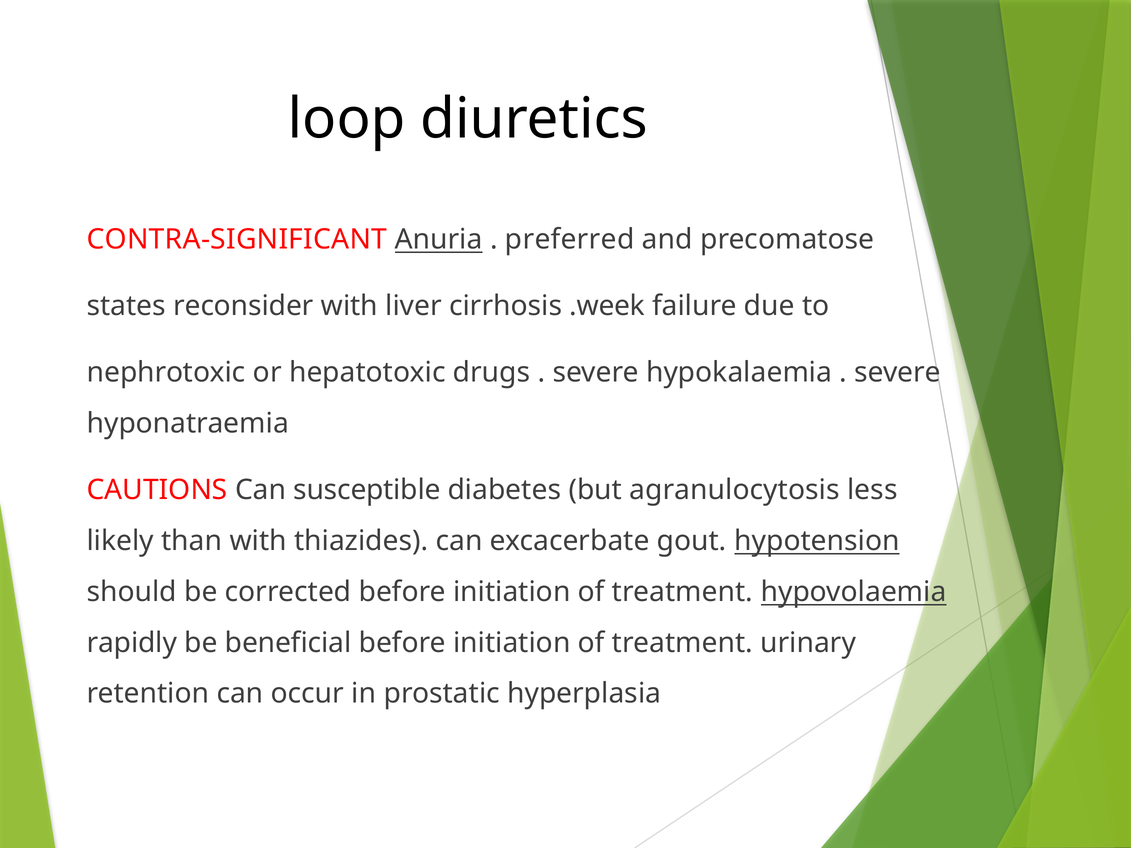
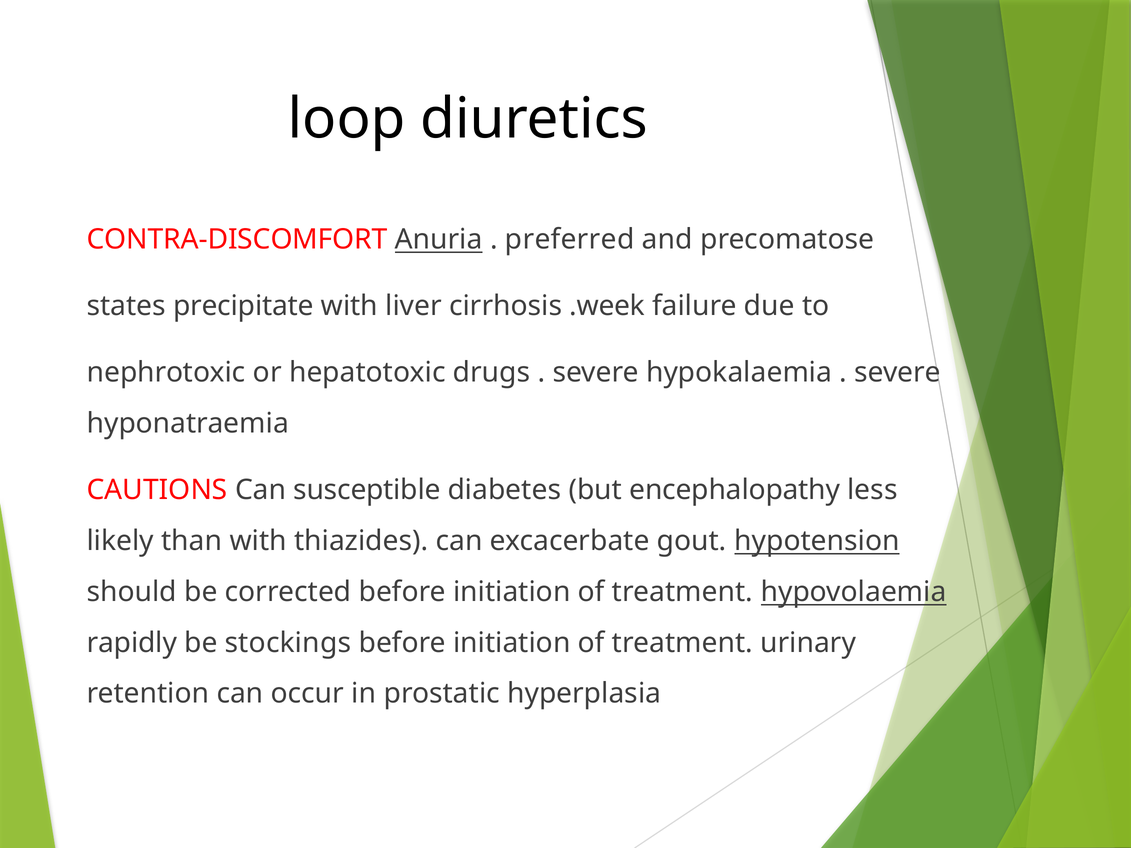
CONTRA-SIGNIFICANT: CONTRA-SIGNIFICANT -> CONTRA-DISCOMFORT (237, 239)
reconsider: reconsider -> precipitate (243, 306)
agranulocytosis: agranulocytosis -> encephalopathy (735, 490)
beneficial: beneficial -> stockings (288, 643)
